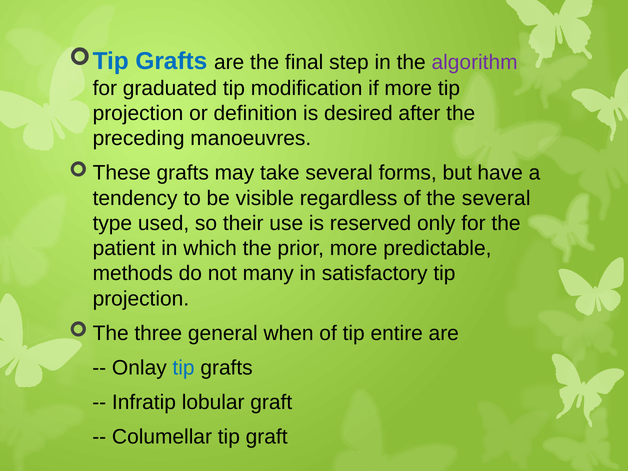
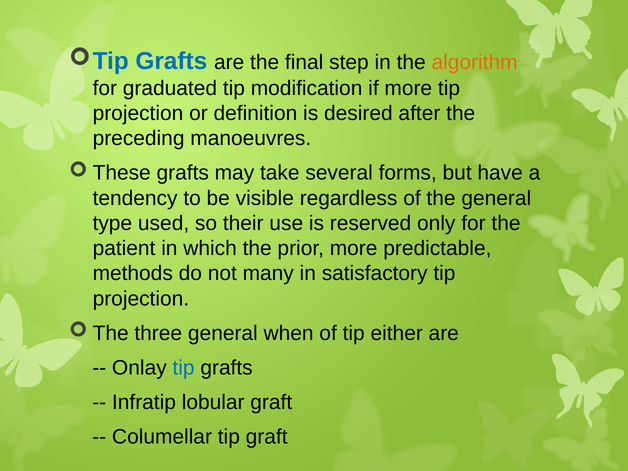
algorithm colour: purple -> orange (475, 62)
the several: several -> general (496, 198)
entire: entire -> either (397, 333)
